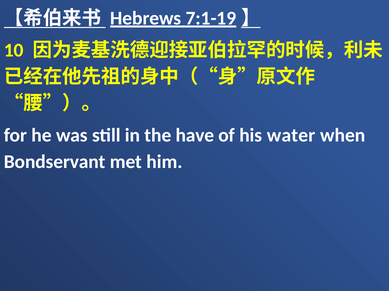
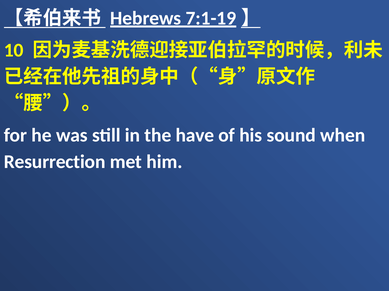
water: water -> sound (291, 135)
Bondservant: Bondservant -> Resurrection (55, 162)
